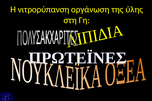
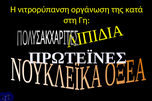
ύλης: ύλης -> κατά (134, 9)
